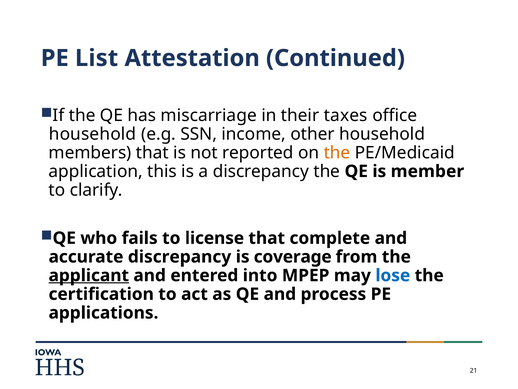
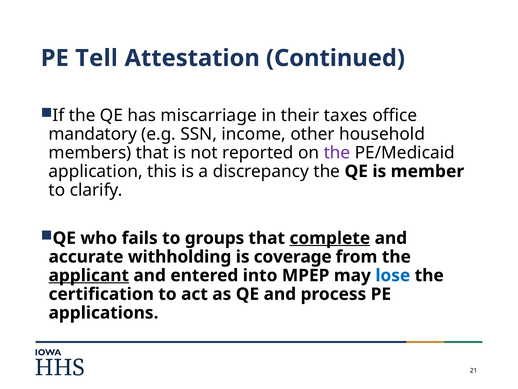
List: List -> Tell (97, 58)
household: household -> mandatory (93, 134)
the colour: orange -> purple (337, 153)
license: license -> groups (215, 238)
complete underline: none -> present (330, 238)
accurate discrepancy: discrepancy -> withholding (180, 257)
